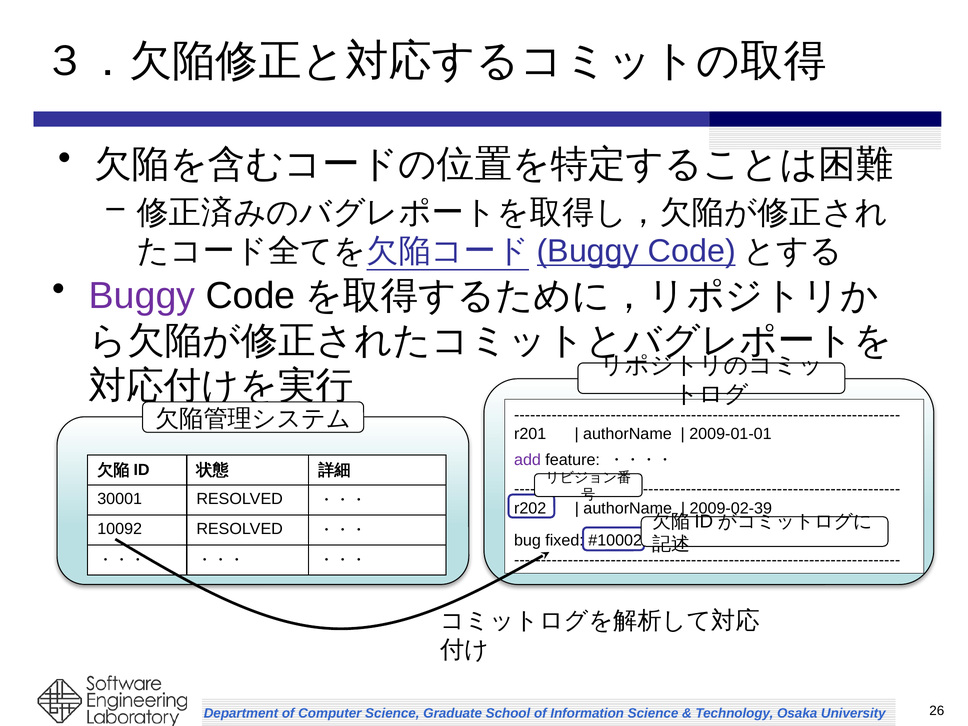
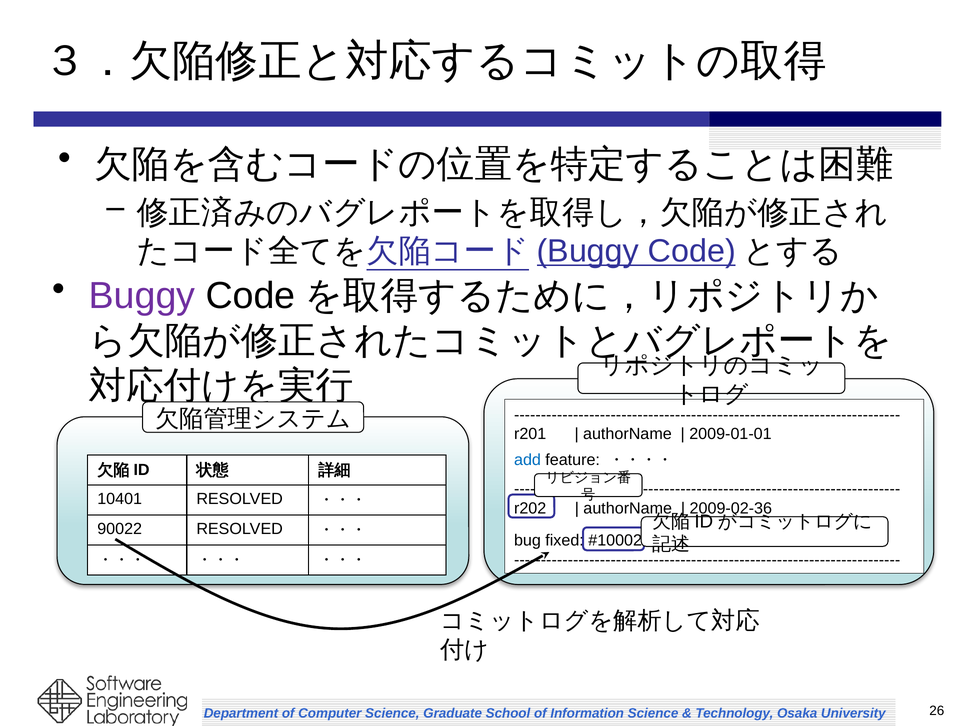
add colour: purple -> blue (527, 460)
30001: 30001 -> 10401 (120, 499)
2009-02-39: 2009-02-39 -> 2009-02-36 (731, 508)
10092: 10092 -> 90022 (120, 529)
